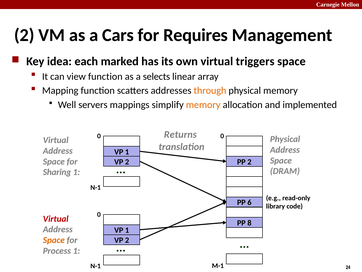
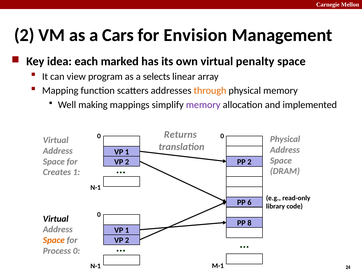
Requires: Requires -> Envision (195, 35)
triggers: triggers -> penalty (255, 61)
view function: function -> program (105, 76)
servers: servers -> making (93, 104)
memory colour: orange -> purple (203, 104)
Sharing: Sharing -> Creates (57, 172)
Virtual colour: red -> black (56, 218)
Process 1: 1 -> 0 (76, 250)
